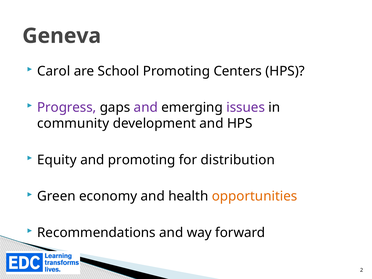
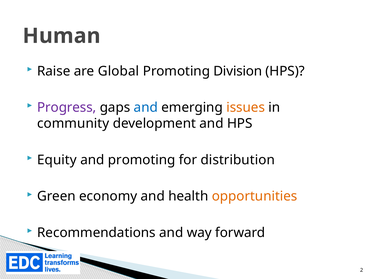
Geneva: Geneva -> Human (62, 36)
Carol: Carol -> Raise (54, 71)
School: School -> Global (119, 71)
Centers: Centers -> Division (238, 71)
and colour: purple -> blue (146, 107)
issues colour: purple -> orange (246, 107)
